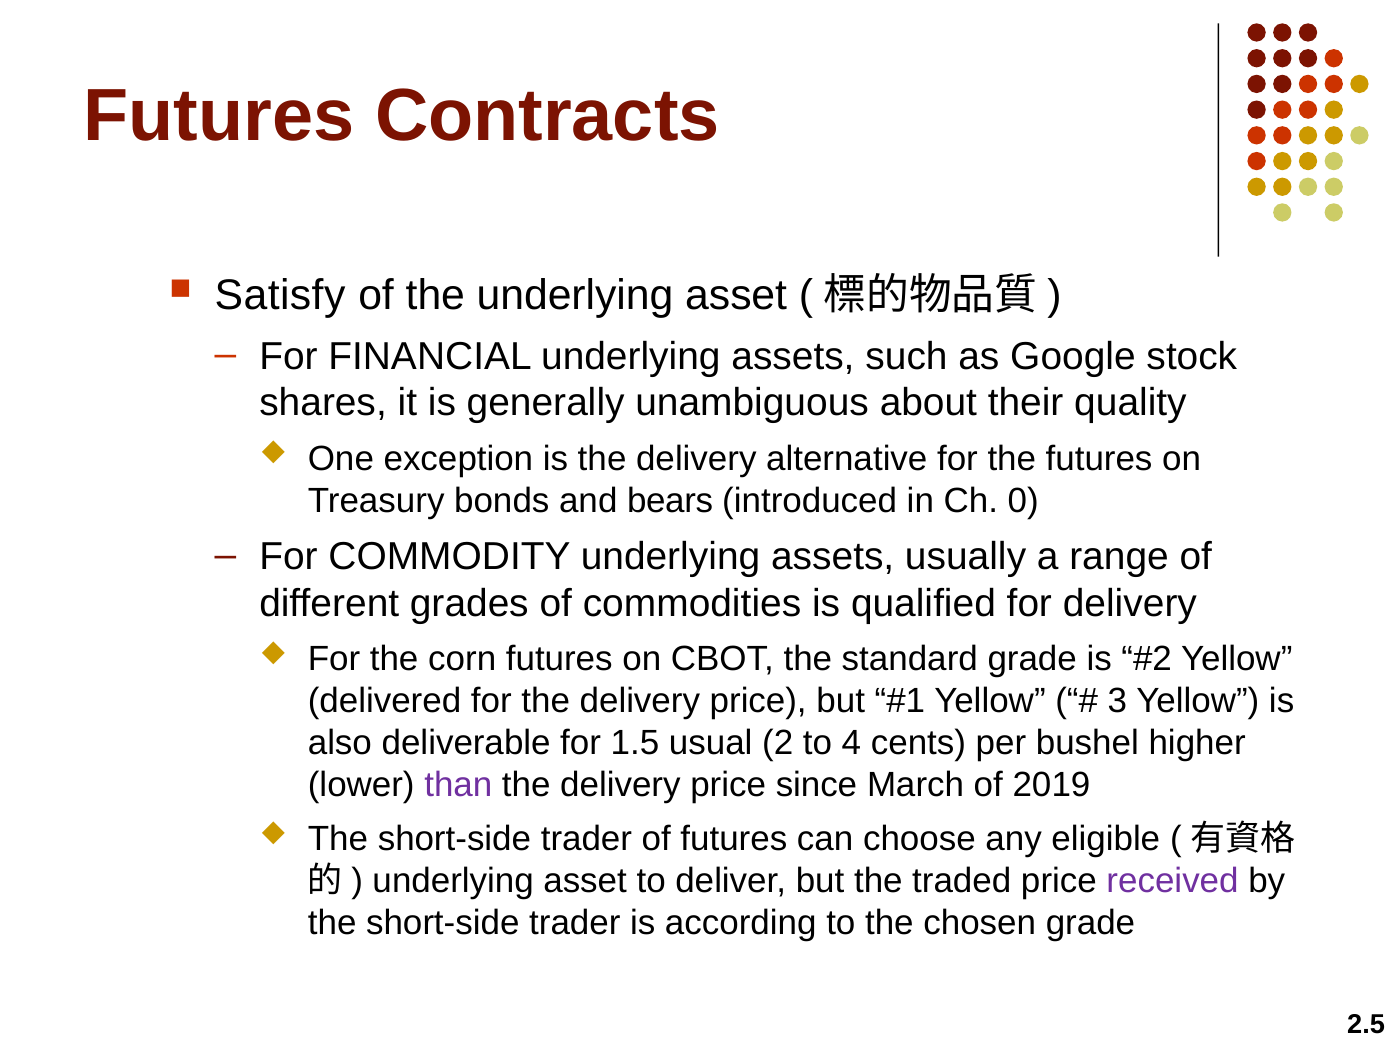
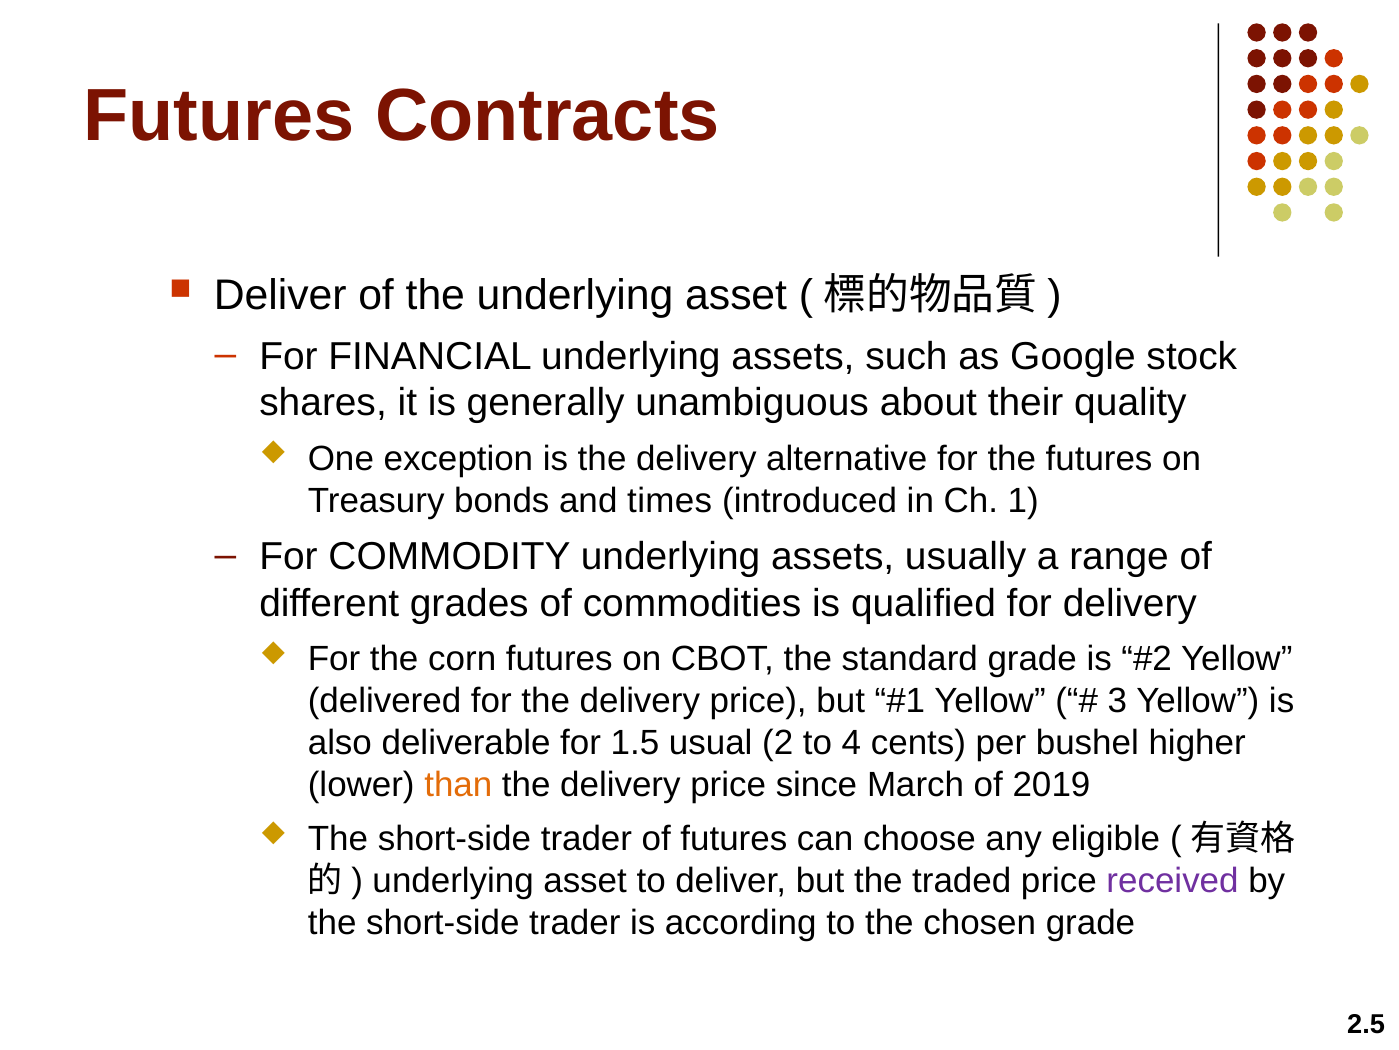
Satisfy: Satisfy -> Deliver (280, 296)
bears: bears -> times (670, 500)
0: 0 -> 1 (1023, 500)
than colour: purple -> orange (458, 785)
